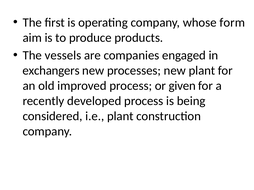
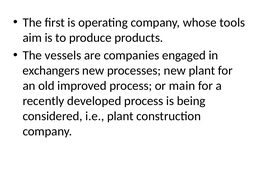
form: form -> tools (232, 22)
given: given -> main (182, 86)
